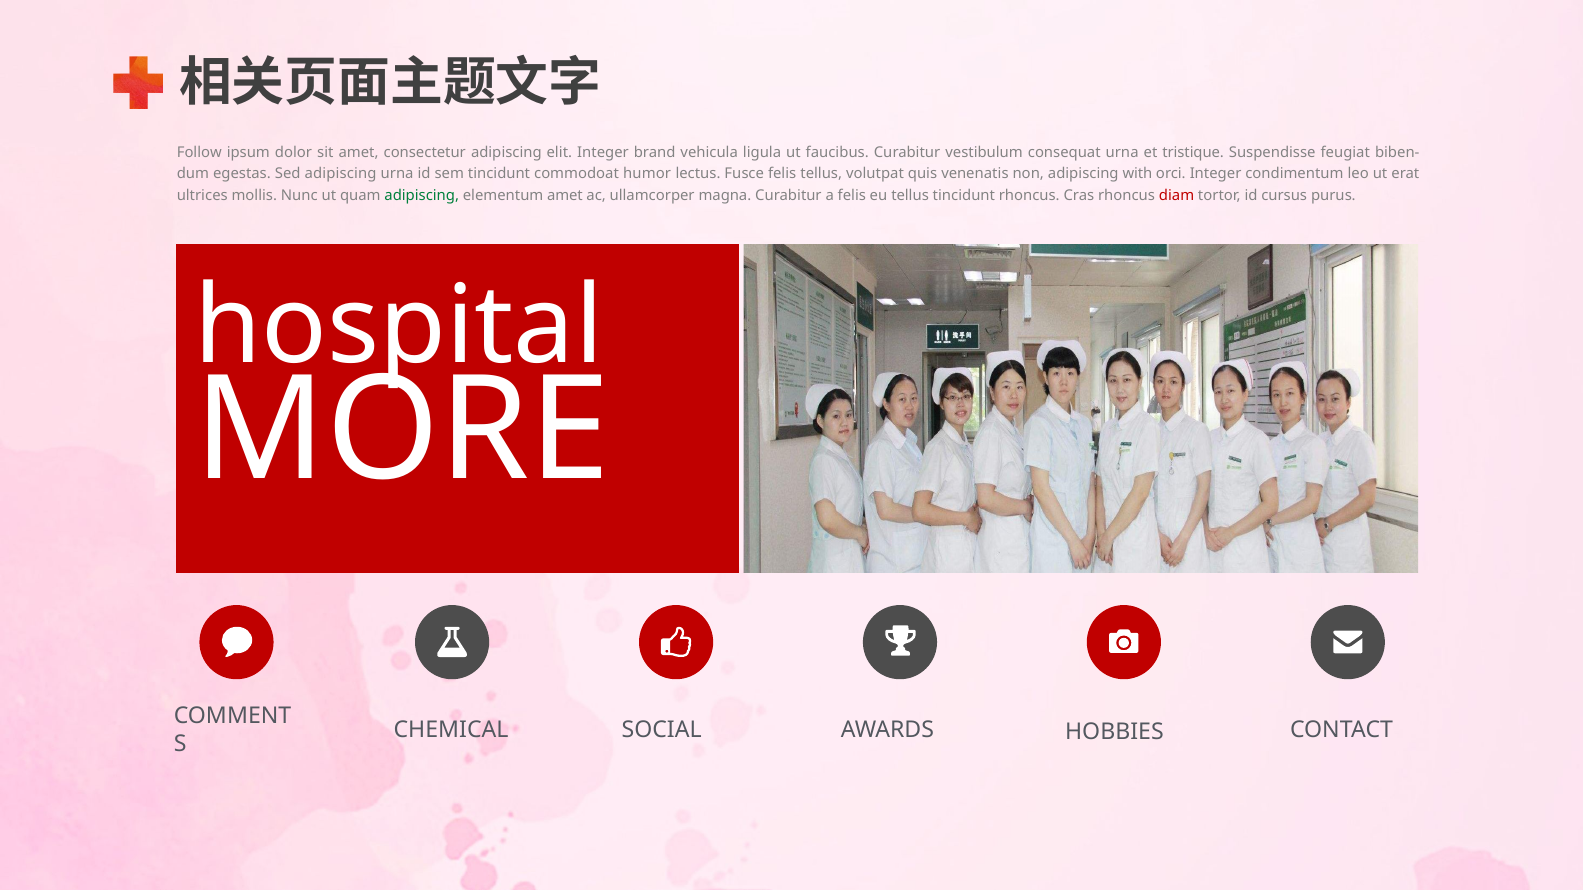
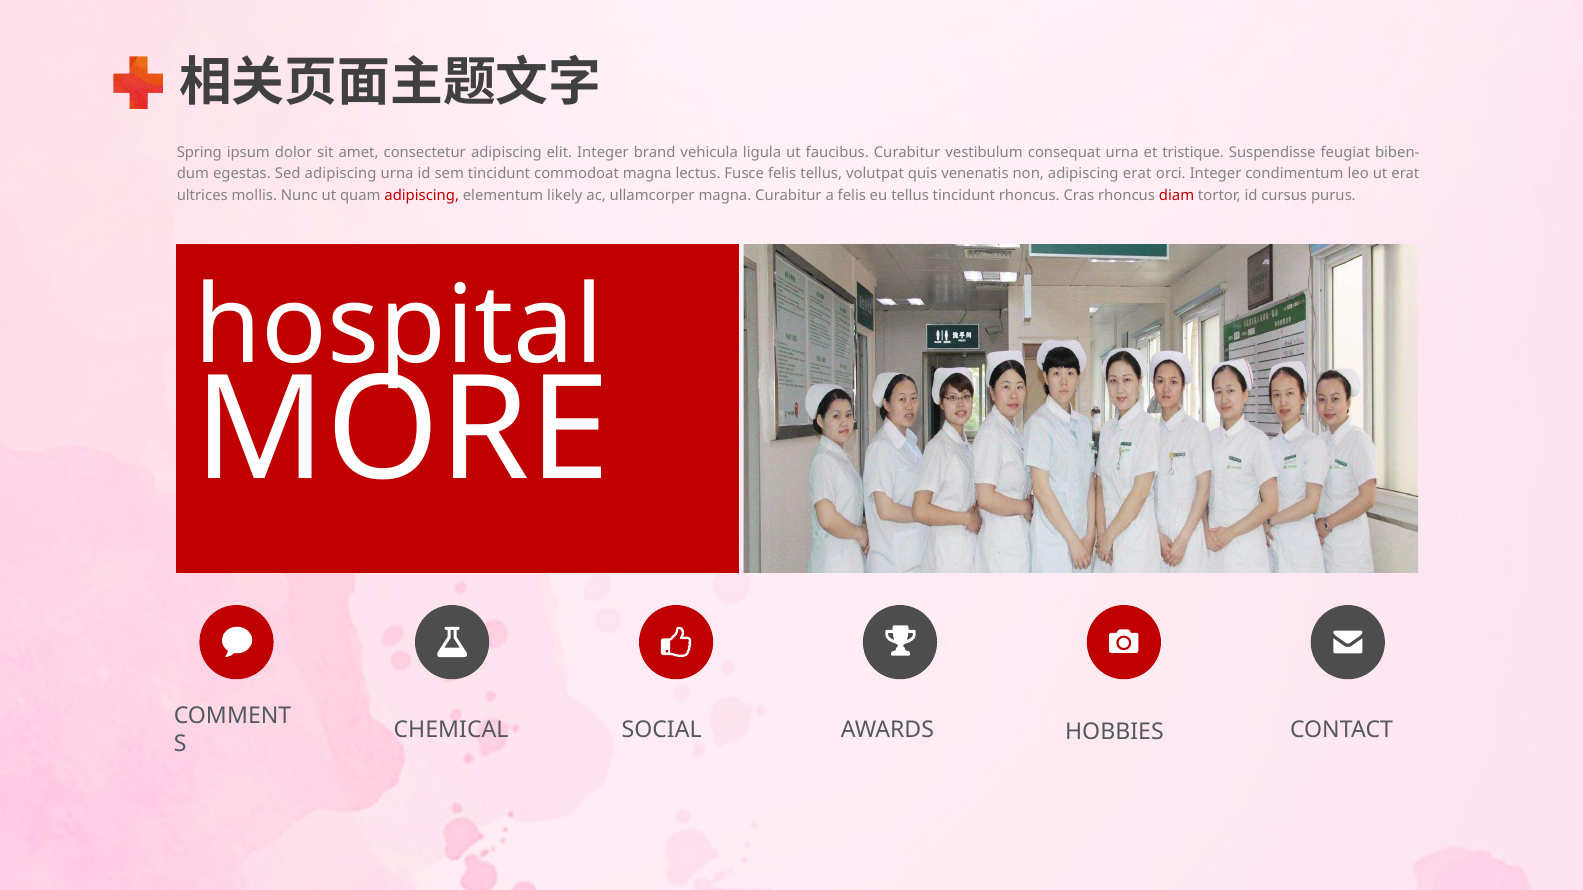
Follow: Follow -> Spring (199, 152)
commodoat humor: humor -> magna (647, 174)
adipiscing with: with -> erat (1137, 174)
adipiscing colour: green -> red (422, 195)
elementum amet: amet -> likely (565, 195)
